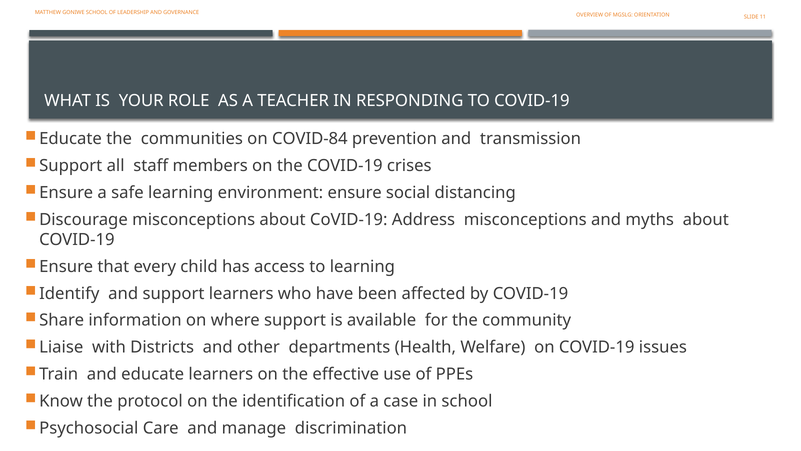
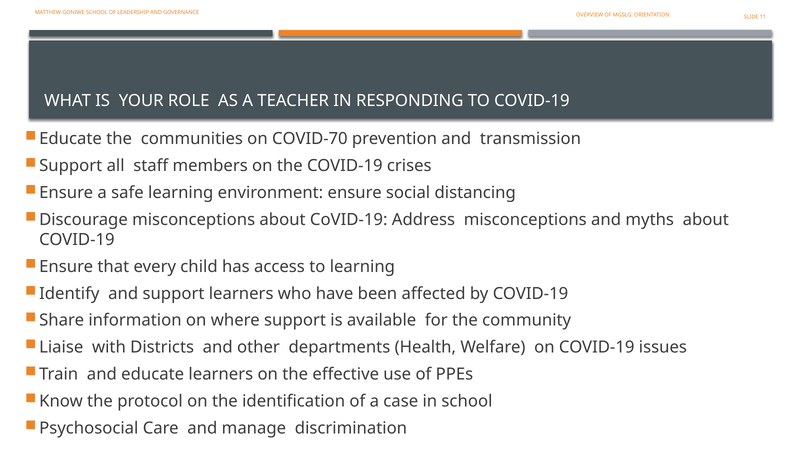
COVID-84: COVID-84 -> COVID-70 (310, 139)
